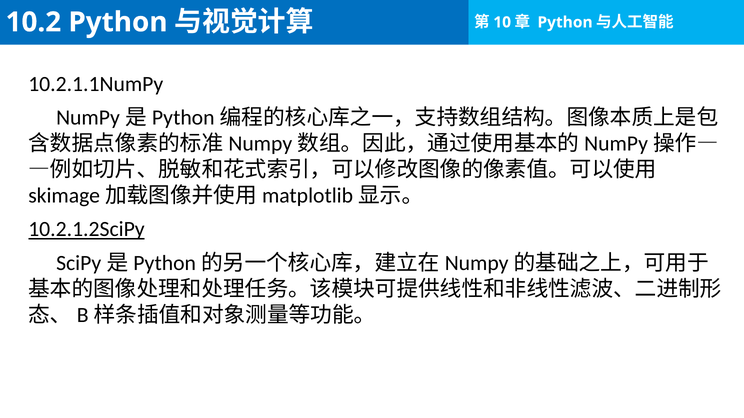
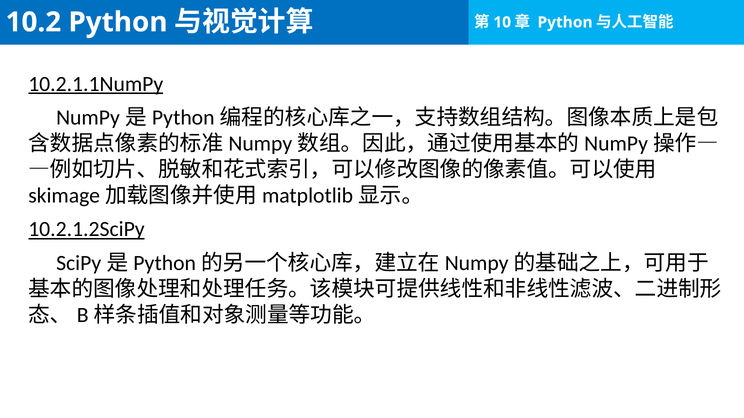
10.2.1.1NumPy underline: none -> present (96, 84)
